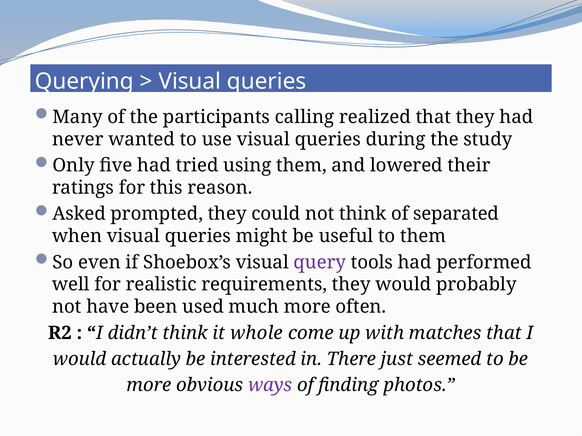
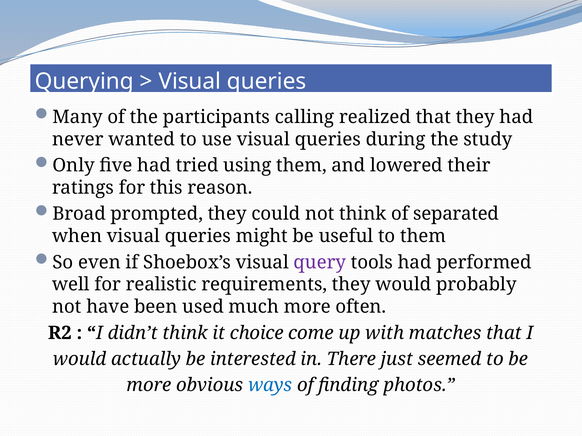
Asked: Asked -> Broad (79, 214)
whole: whole -> choice (257, 333)
ways colour: purple -> blue (270, 386)
